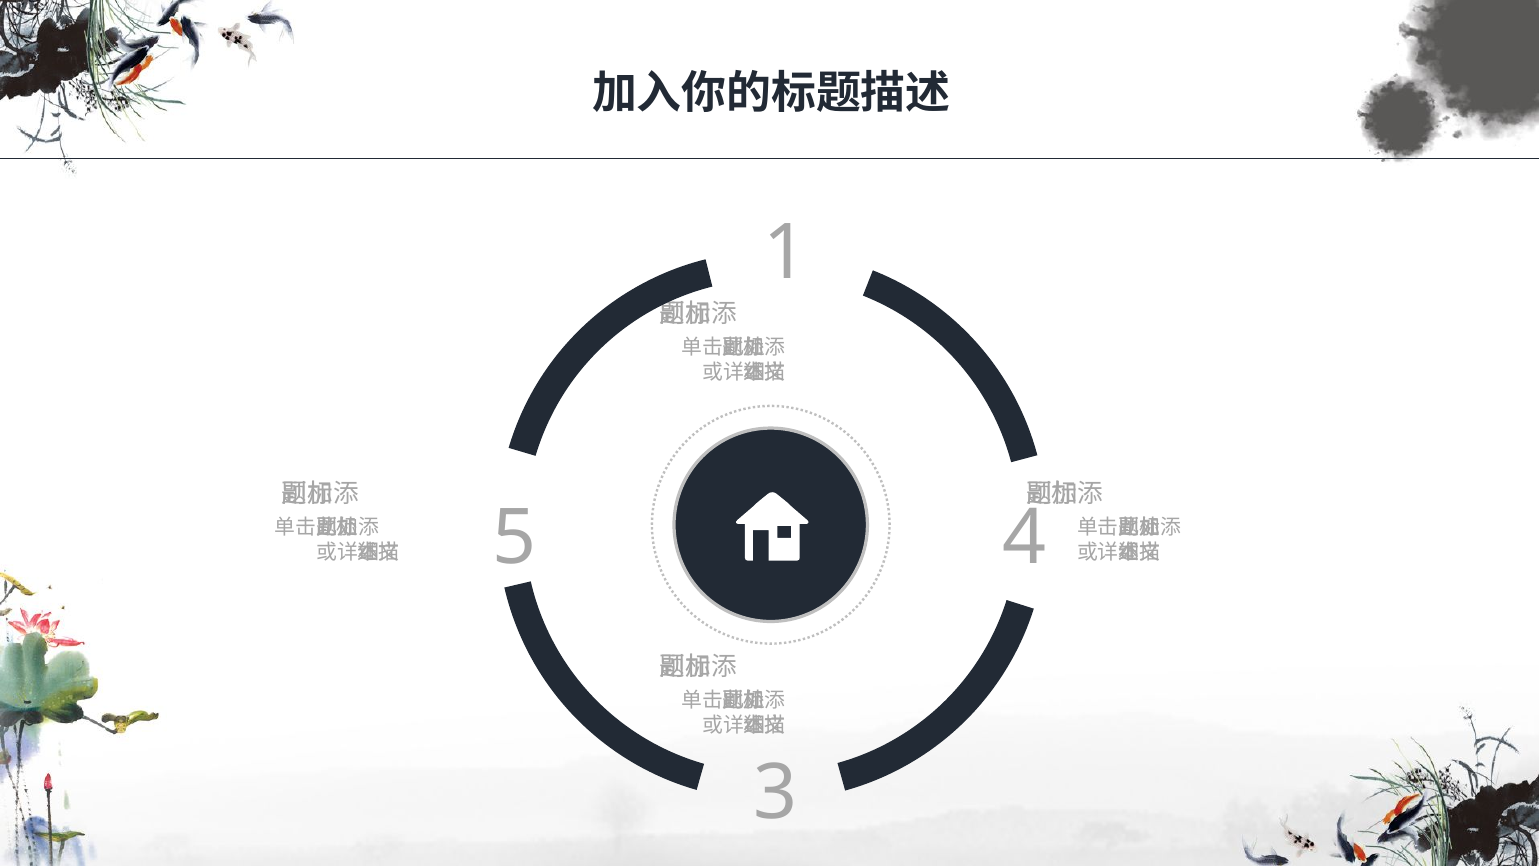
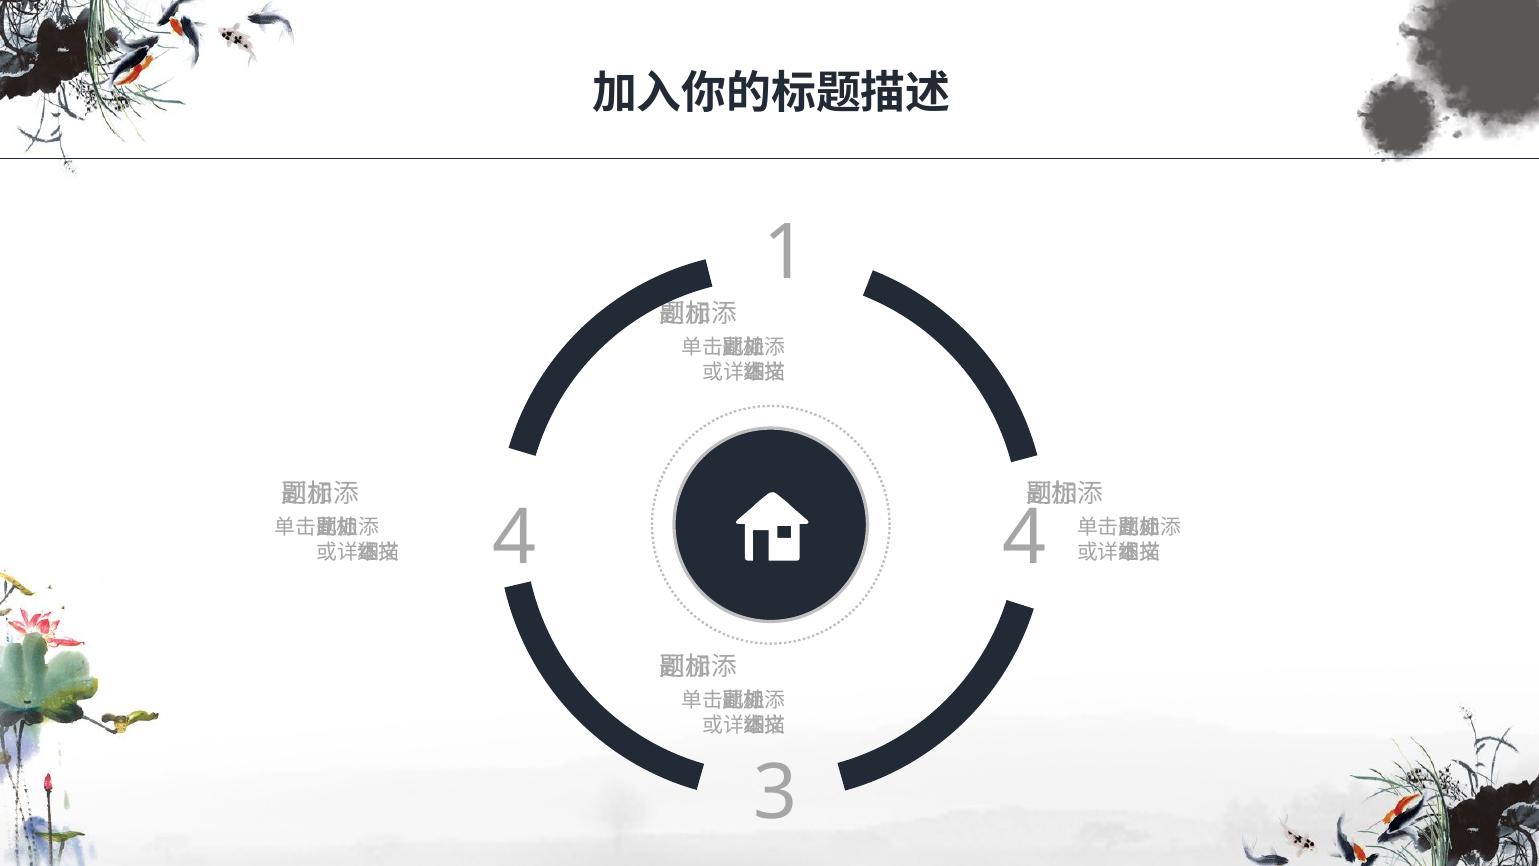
5: 5 -> 4 (514, 539)
